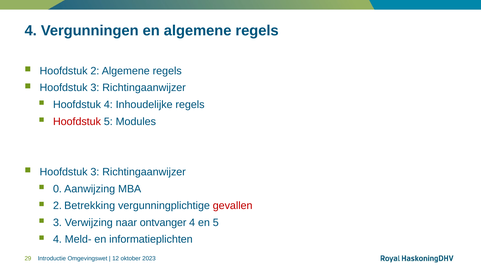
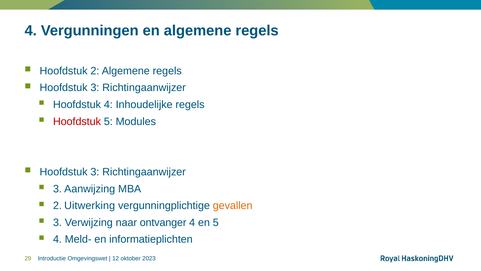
0: 0 -> 3 (57, 189)
Betrekking: Betrekking -> Uitwerking (90, 205)
gevallen colour: red -> orange (233, 205)
